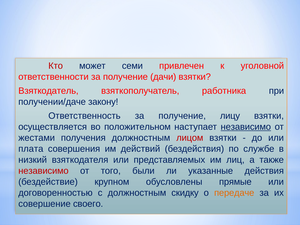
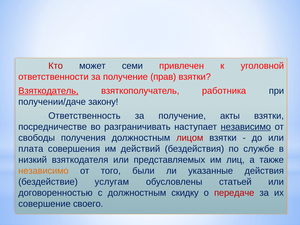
дачи: дачи -> прав (163, 77)
Взяткодатель underline: none -> present (48, 91)
лицу: лицу -> акты (230, 116)
осуществляется: осуществляется -> посредничестве (53, 127)
положительном: положительном -> разграничивать (137, 127)
жестами: жестами -> свободы (37, 138)
независимо colour: red -> orange (43, 171)
крупном: крупном -> услугам (112, 182)
прямые: прямые -> статьей (235, 182)
передаче colour: orange -> red (234, 193)
